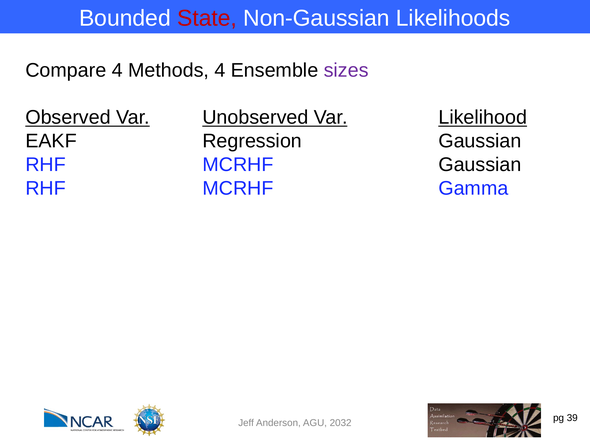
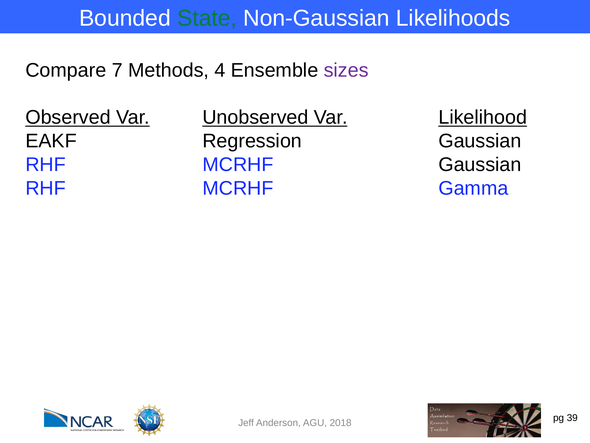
State colour: red -> green (207, 18)
Compare 4: 4 -> 7 (117, 70)
2032: 2032 -> 2018 (341, 423)
